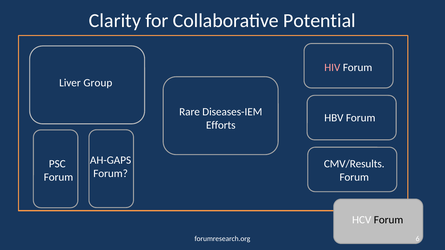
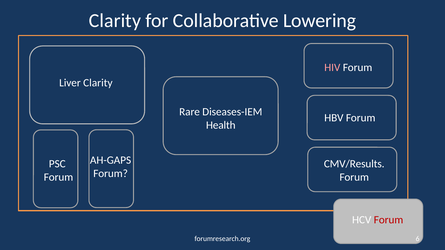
Potential: Potential -> Lowering (320, 21)
Liver Group: Group -> Clarity (98, 83)
Efforts: Efforts -> Health (221, 125)
Forum colour: black -> red (389, 220)
